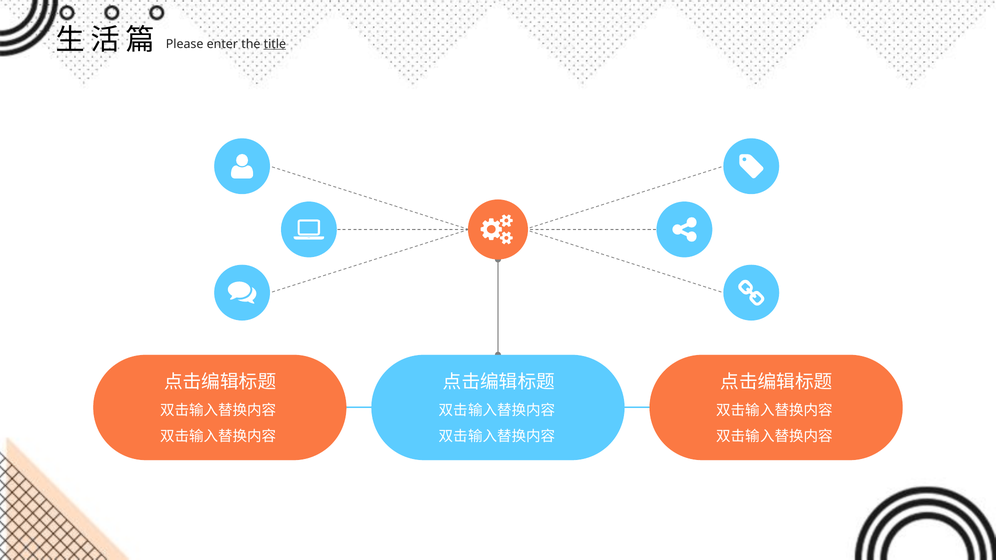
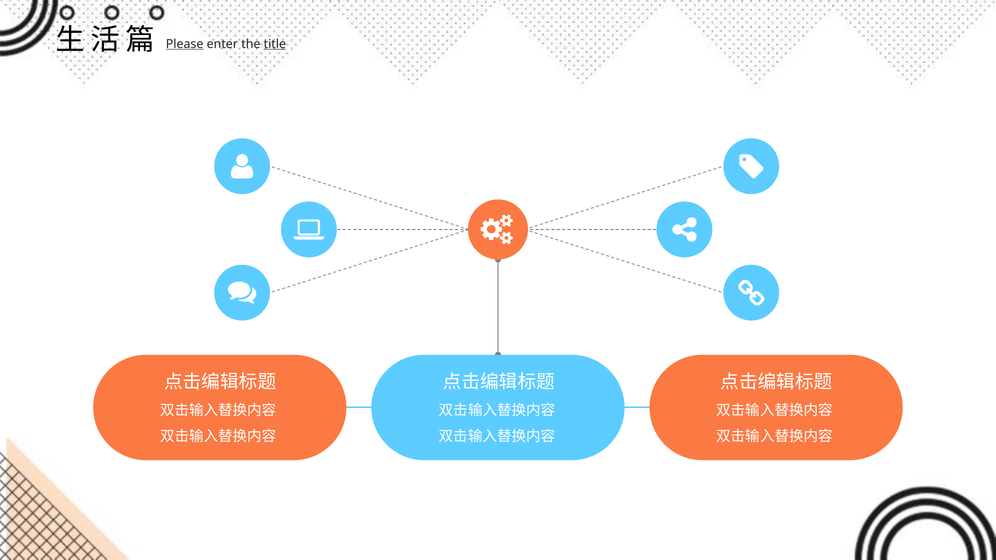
Please underline: none -> present (185, 44)
